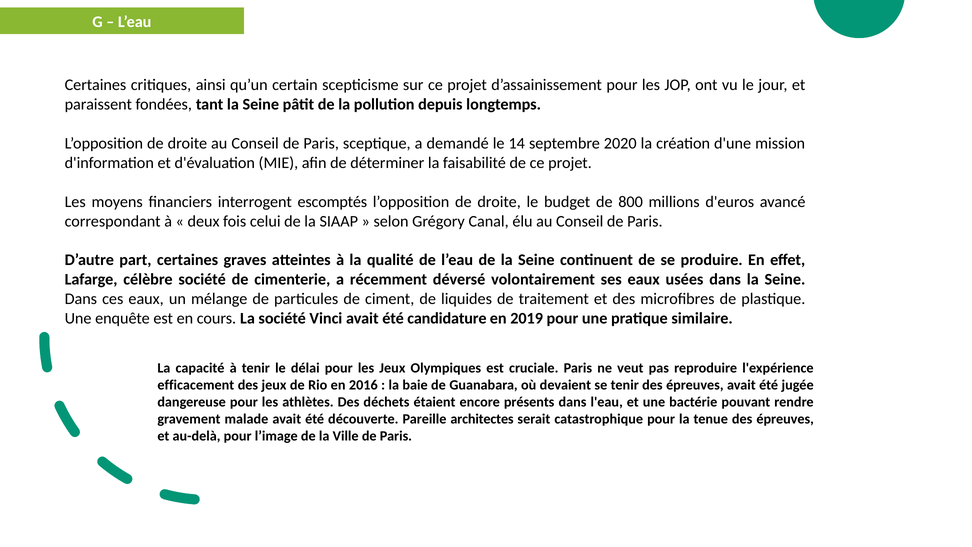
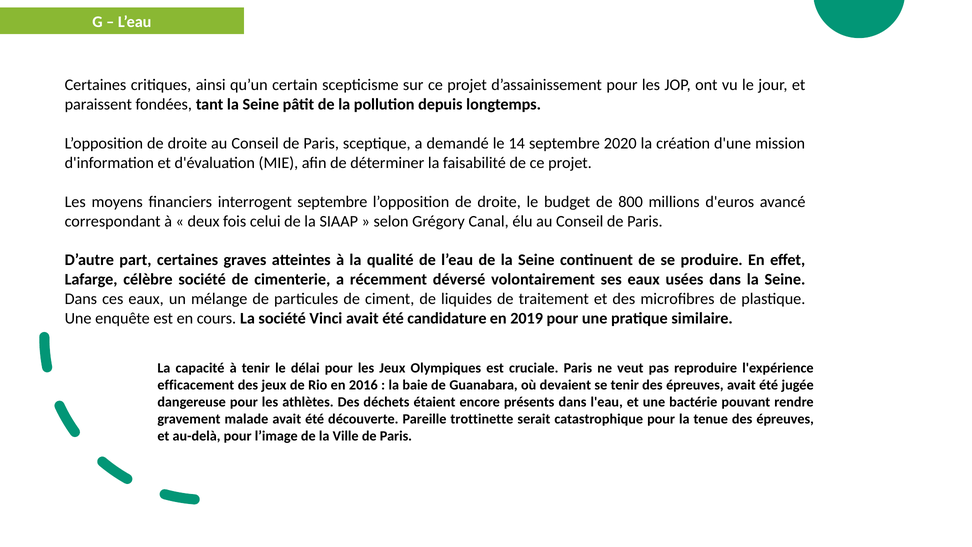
interrogent escomptés: escomptés -> septembre (332, 202)
architectes: architectes -> trottinette (482, 419)
